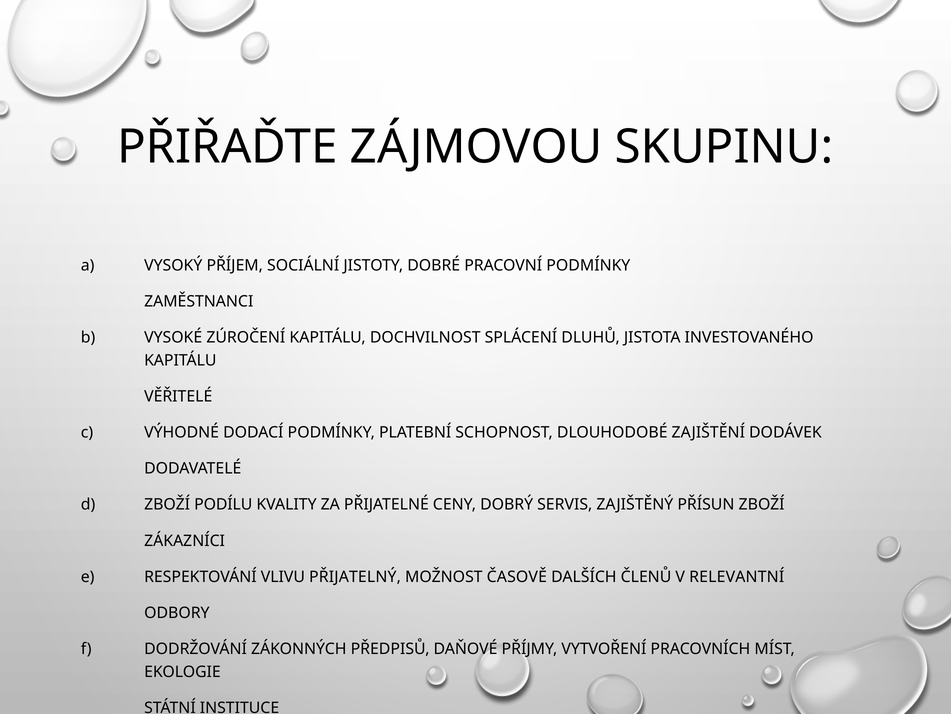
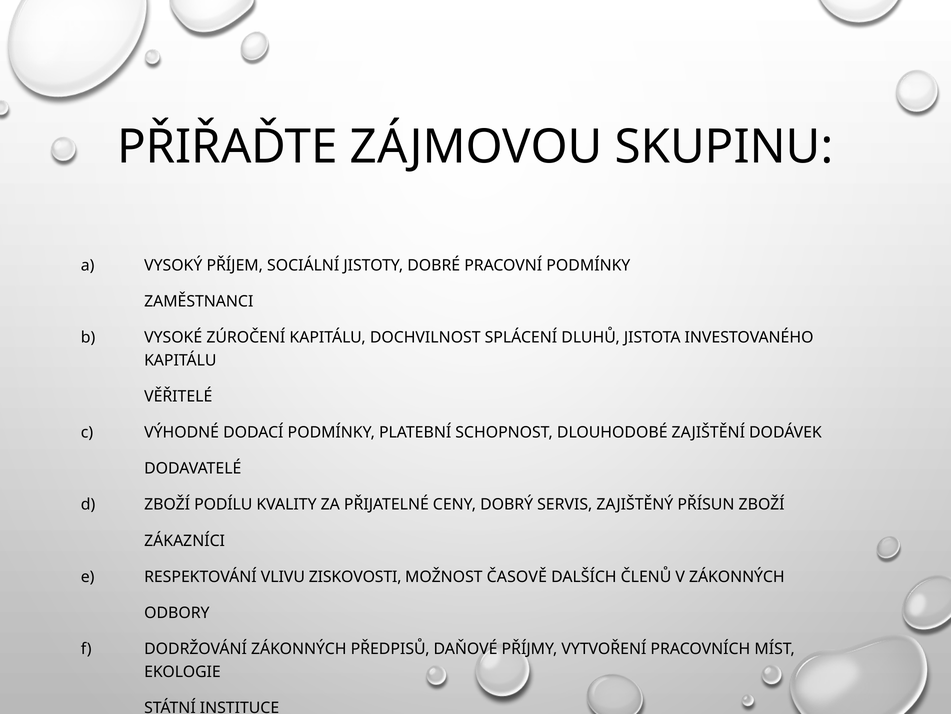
PŘIJATELNÝ: PŘIJATELNÝ -> ZISKOVOSTI (355, 576)
V RELEVANTNÍ: RELEVANTNÍ -> ZÁKONNÝCH (737, 576)
